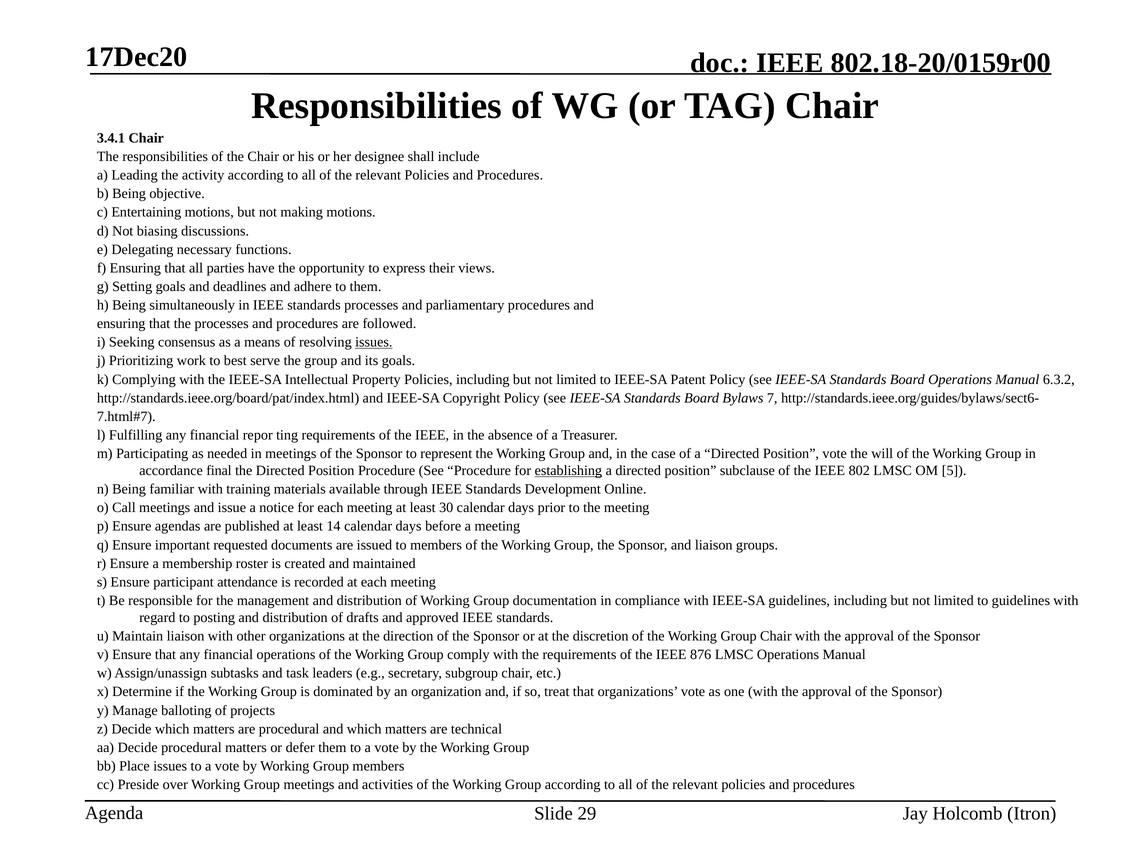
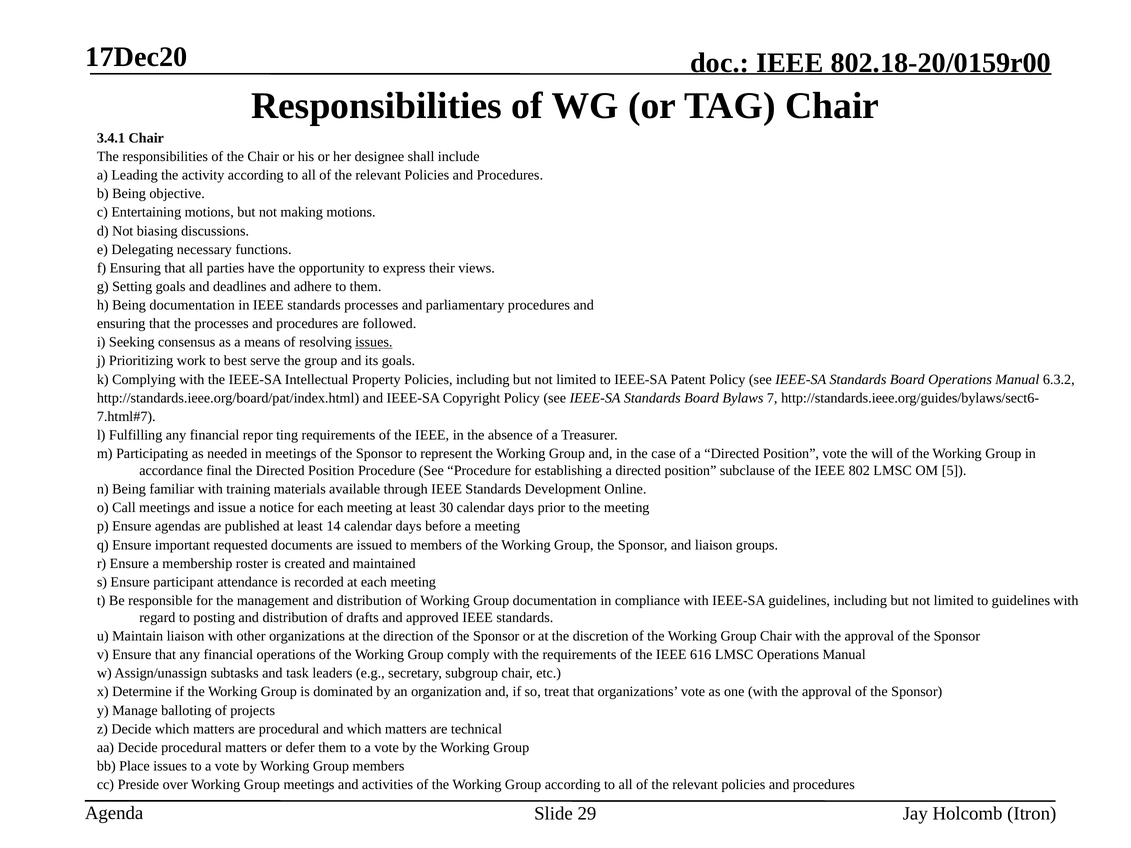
Being simultaneously: simultaneously -> documentation (192, 305)
establishing underline: present -> none (568, 471)
876: 876 -> 616 (701, 655)
